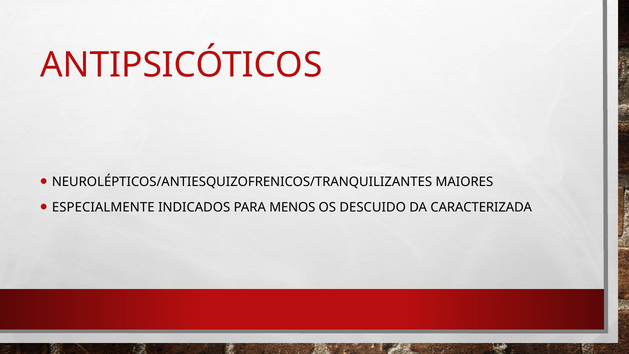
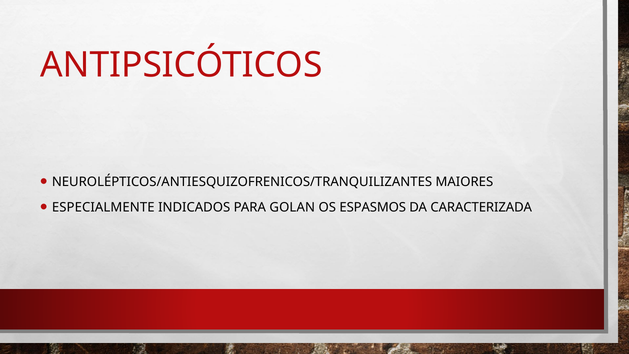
MENOS: MENOS -> GOLAN (292, 207)
DESCUIDO: DESCUIDO -> ESPASMOS (373, 207)
